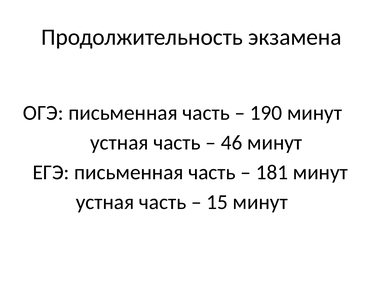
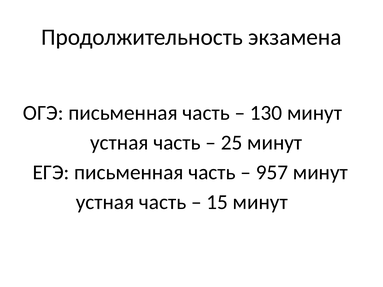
190: 190 -> 130 (266, 113)
46: 46 -> 25 (232, 143)
181: 181 -> 957 (272, 172)
